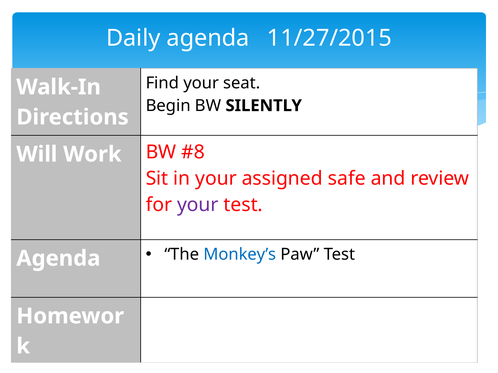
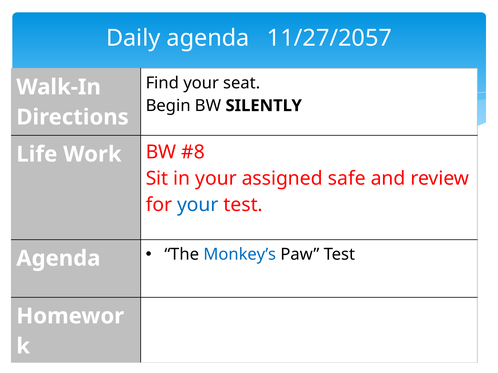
11/27/2015: 11/27/2015 -> 11/27/2057 (329, 38)
Will: Will -> Life (37, 154)
your colour: purple -> blue (198, 205)
